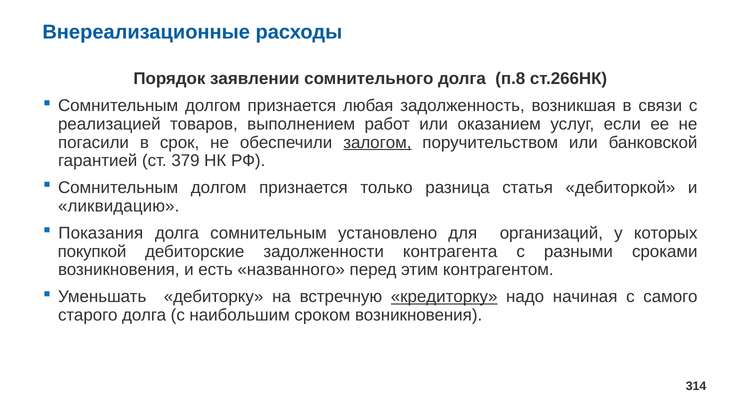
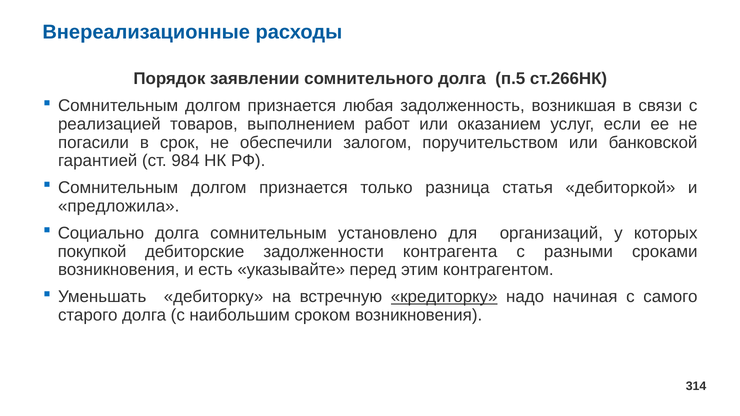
п.8: п.8 -> п.5 (510, 79)
залогом underline: present -> none (377, 143)
379: 379 -> 984 (186, 161)
ликвидацию: ликвидацию -> предложила (119, 206)
Показания: Показания -> Социально (101, 233)
названного: названного -> указывайте (291, 270)
